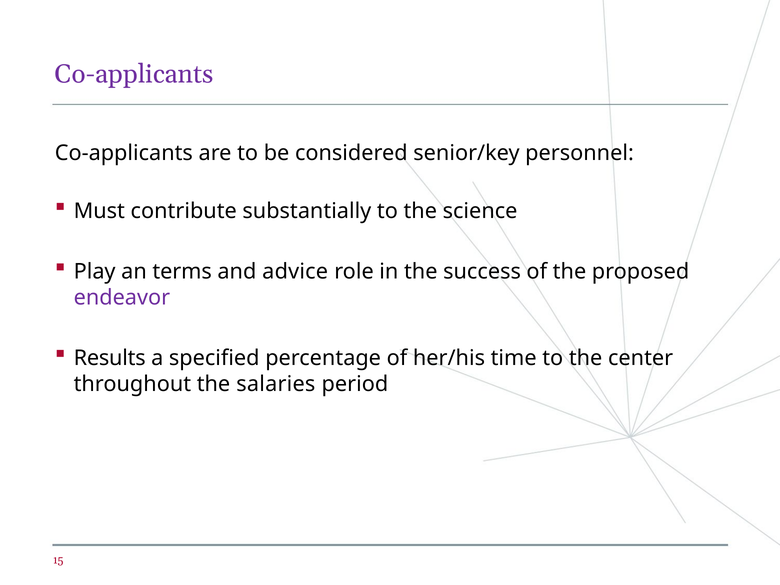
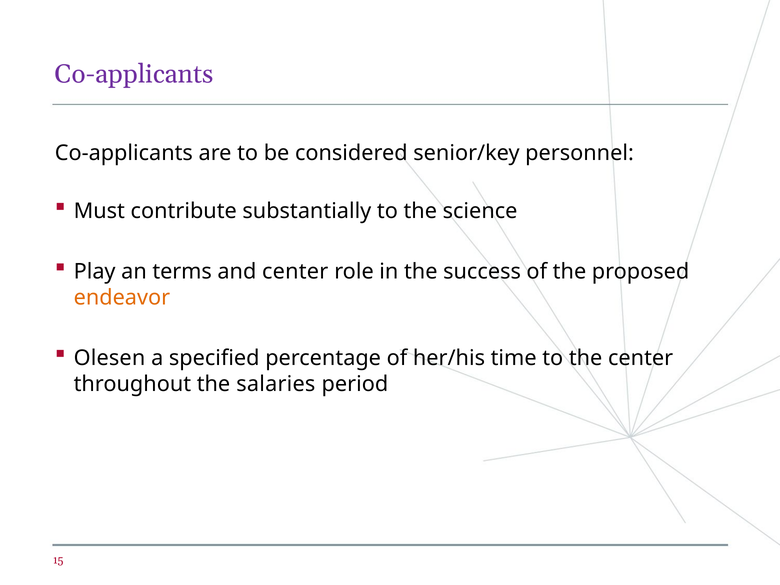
and advice: advice -> center (295, 272)
endeavor colour: purple -> orange (122, 298)
Results: Results -> Olesen (109, 358)
